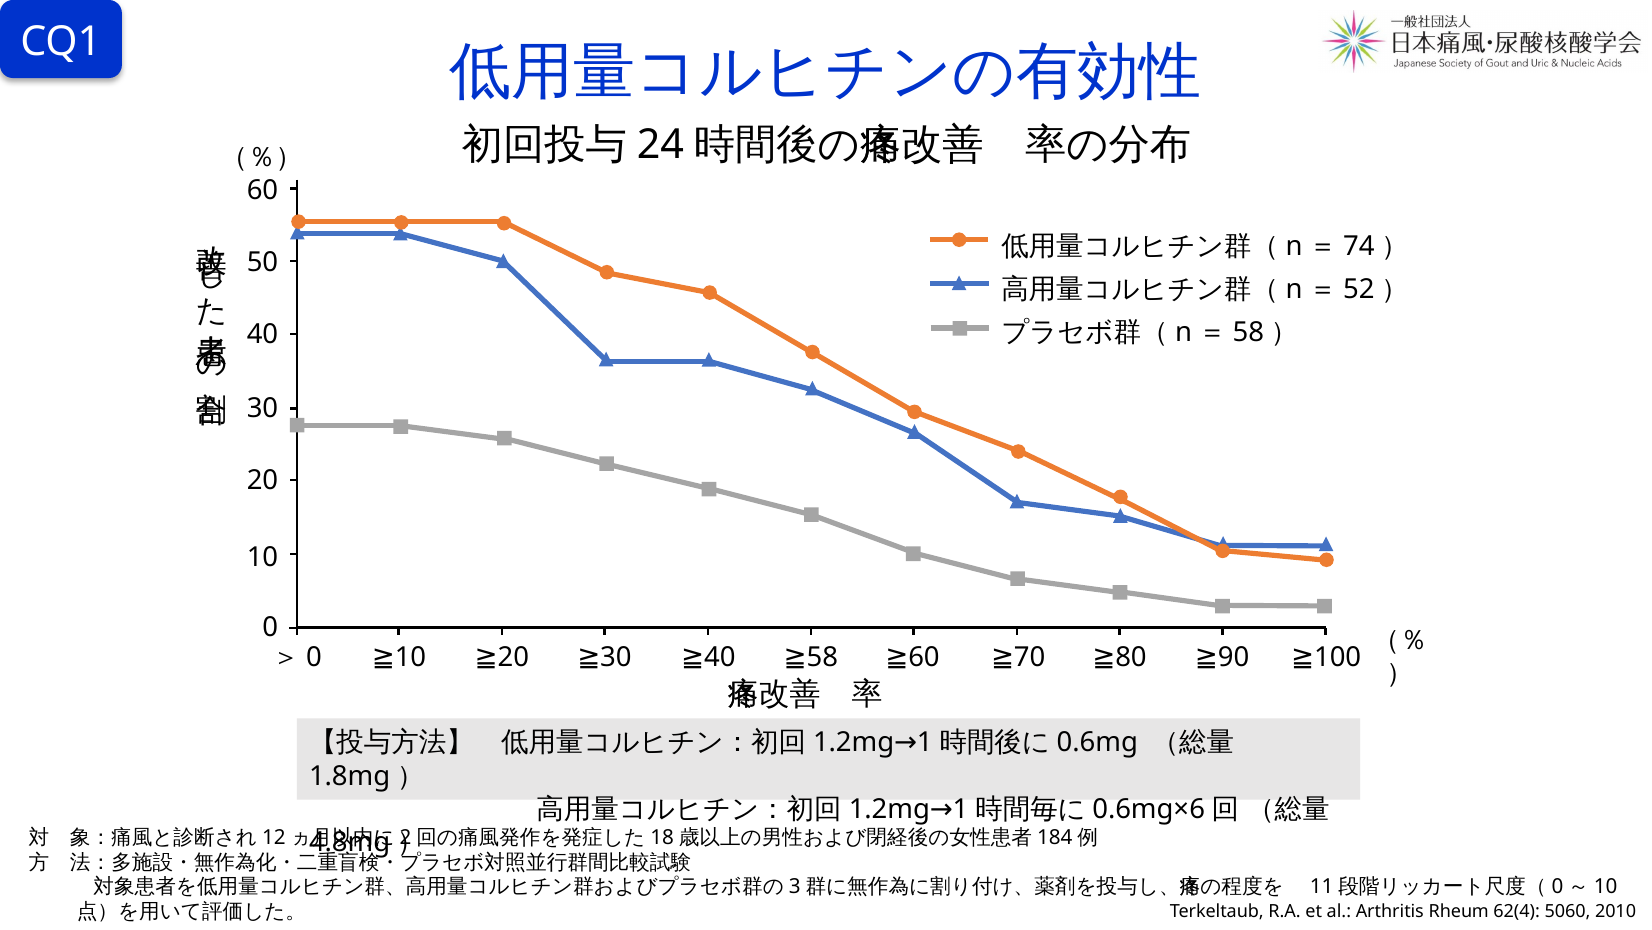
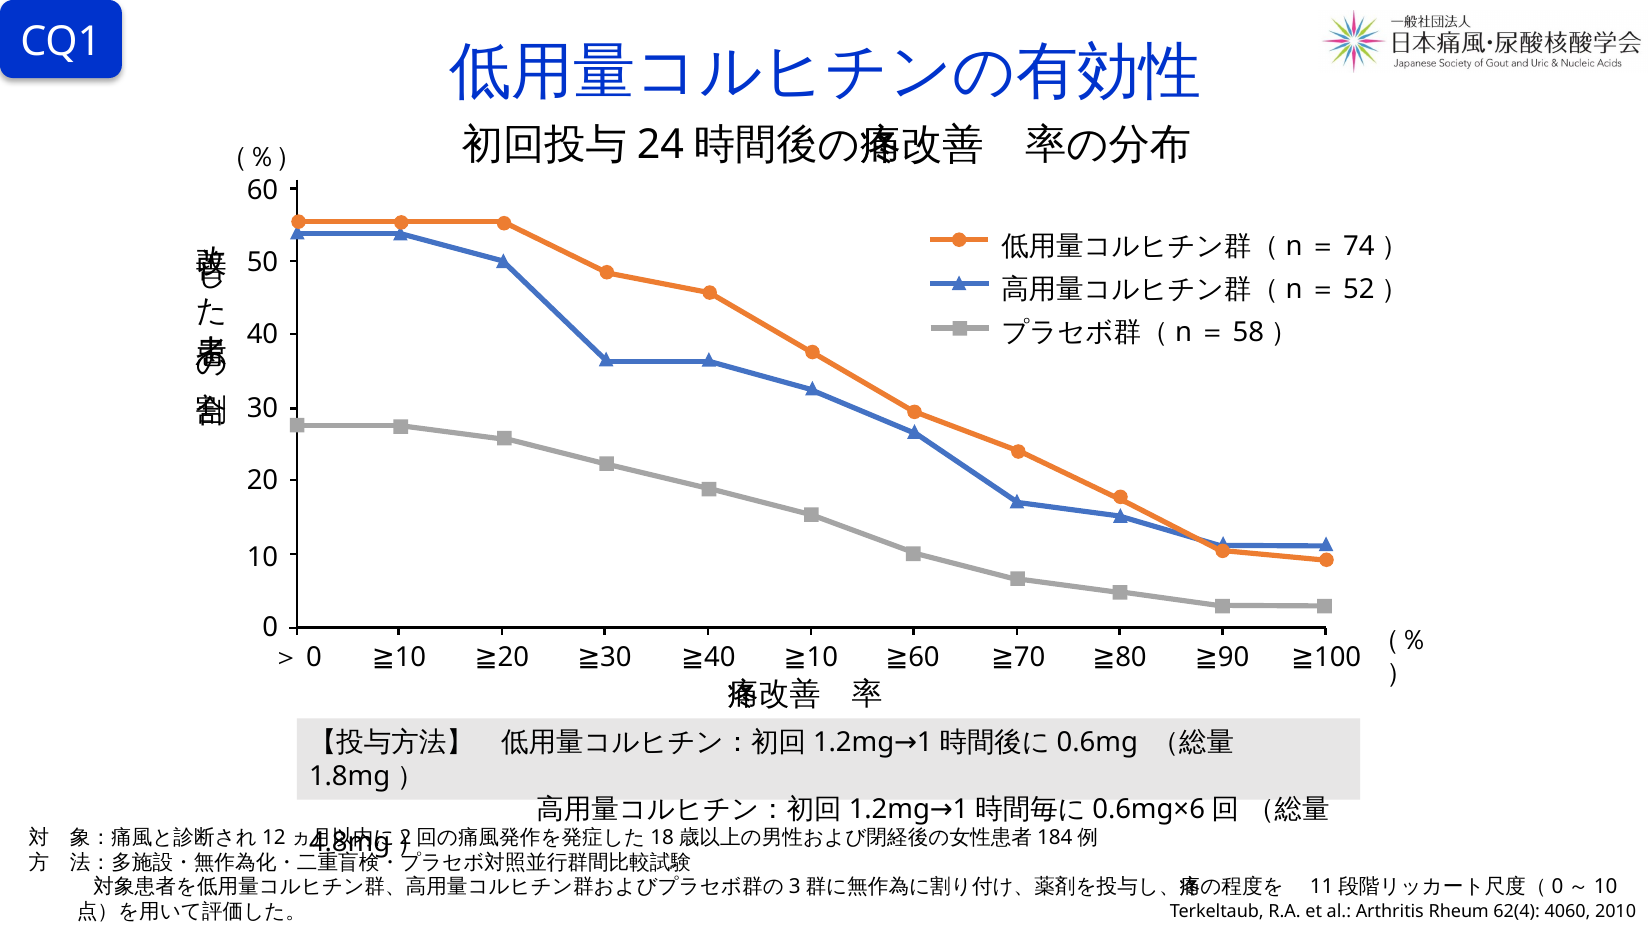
58: 58 -> 10 (822, 657)
5060: 5060 -> 4060 (1567, 911)
